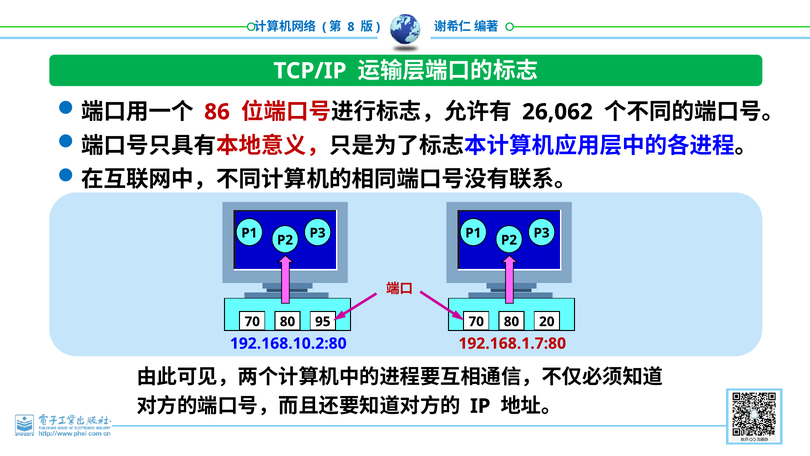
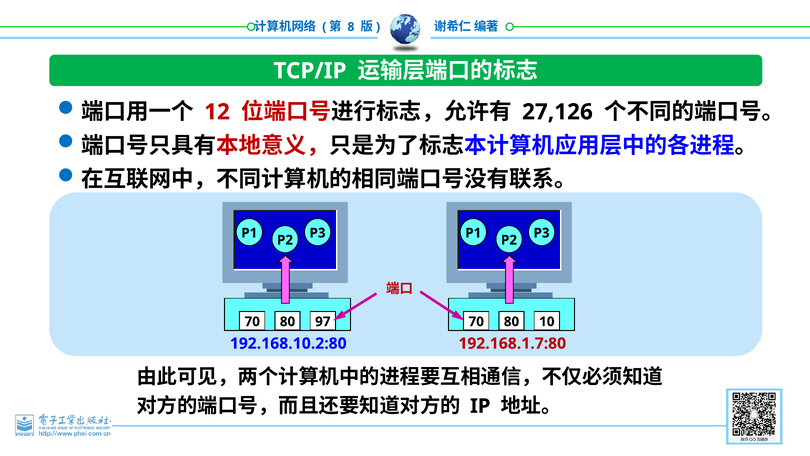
86: 86 -> 12 (217, 112)
26,062: 26,062 -> 27,126 (557, 112)
95: 95 -> 97 (323, 321)
20: 20 -> 10 (547, 321)
